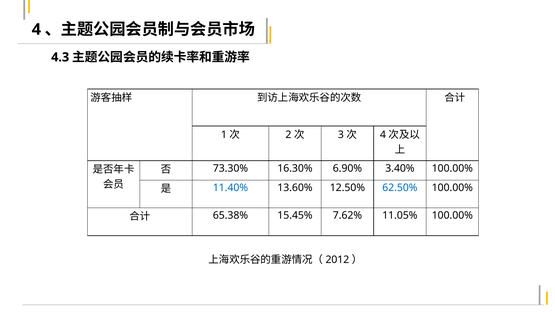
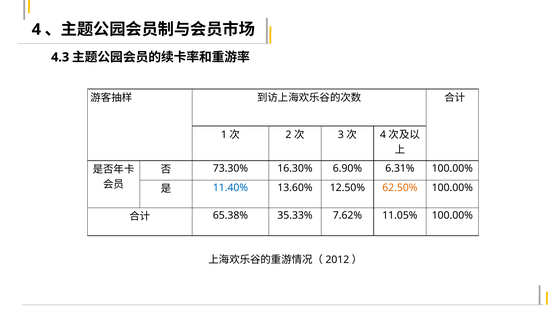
3.40%: 3.40% -> 6.31% (400, 168)
62.50% colour: blue -> orange (400, 188)
15.45%: 15.45% -> 35.33% (295, 216)
